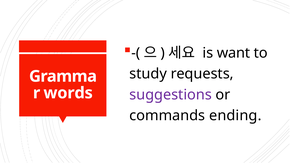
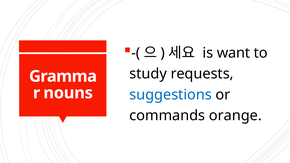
words: words -> nouns (68, 93)
suggestions colour: purple -> blue (171, 95)
ending: ending -> orange (235, 116)
